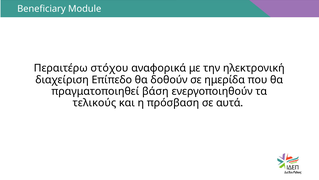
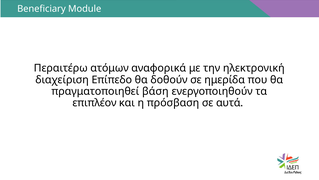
στόχου: στόχου -> ατόμων (110, 68)
τελικούς: τελικούς -> επιπλέον (94, 102)
